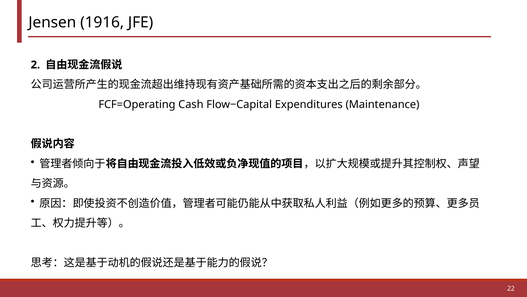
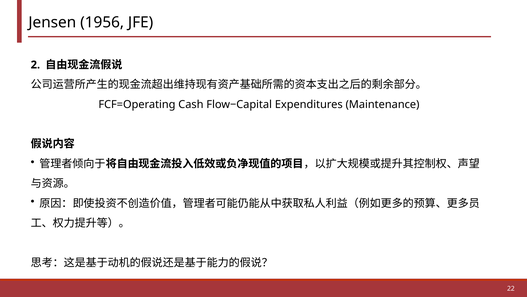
1916: 1916 -> 1956 (102, 22)
